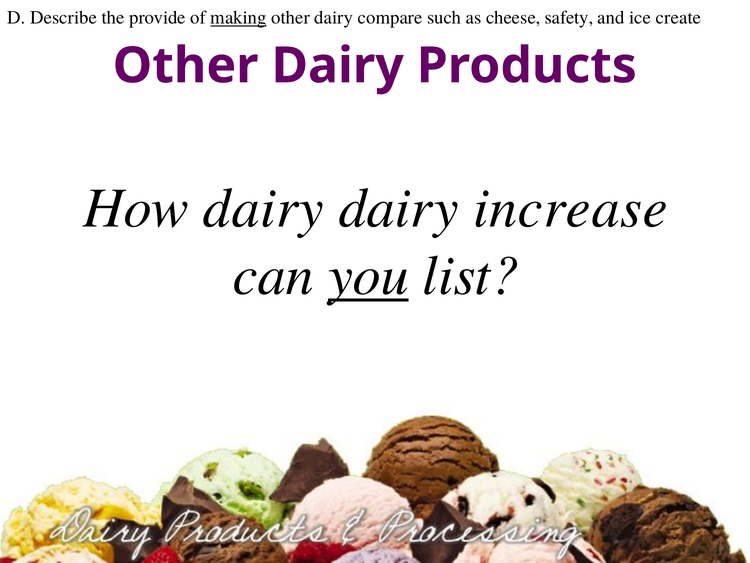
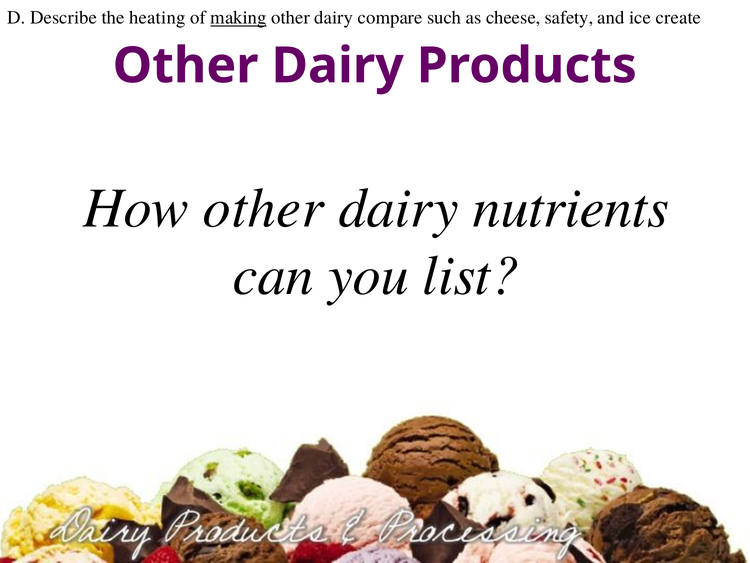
provide: provide -> heating (157, 18)
How dairy: dairy -> other (263, 208)
increase: increase -> nutrients (571, 208)
you underline: present -> none (368, 276)
